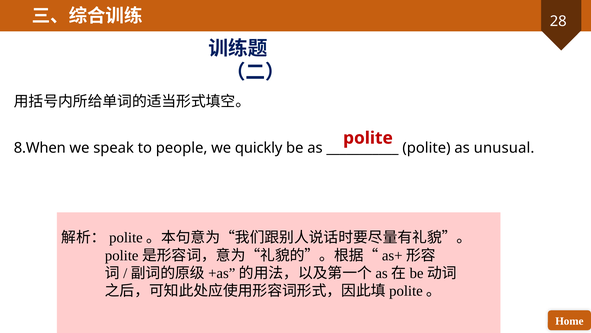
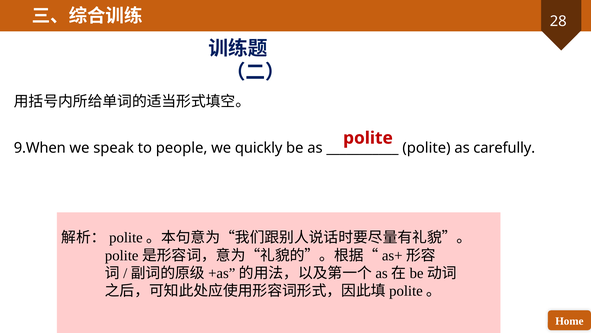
8.When: 8.When -> 9.When (40, 148)
unusual: unusual -> carefully (504, 148)
